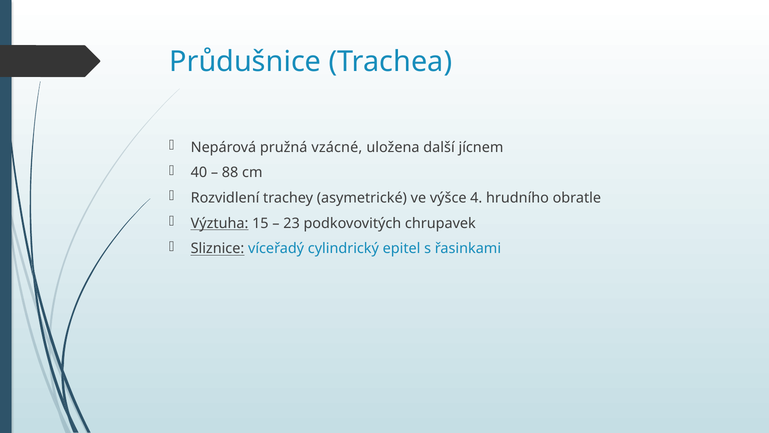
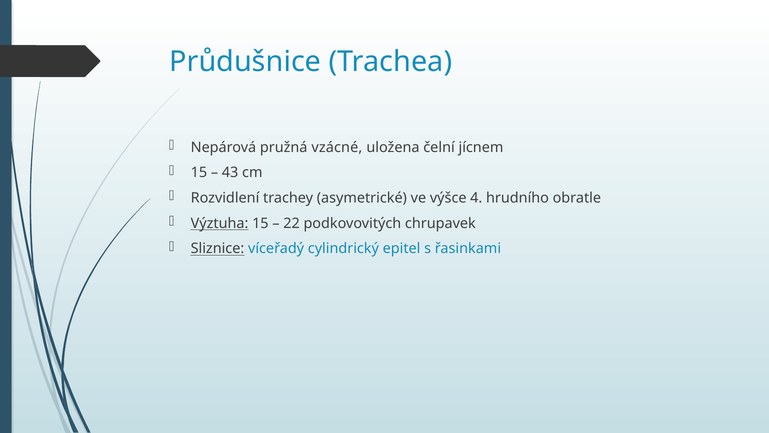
další: další -> čelní (439, 147)
40: 40 -> 15 (199, 172)
88: 88 -> 43 (230, 172)
23: 23 -> 22 (292, 223)
